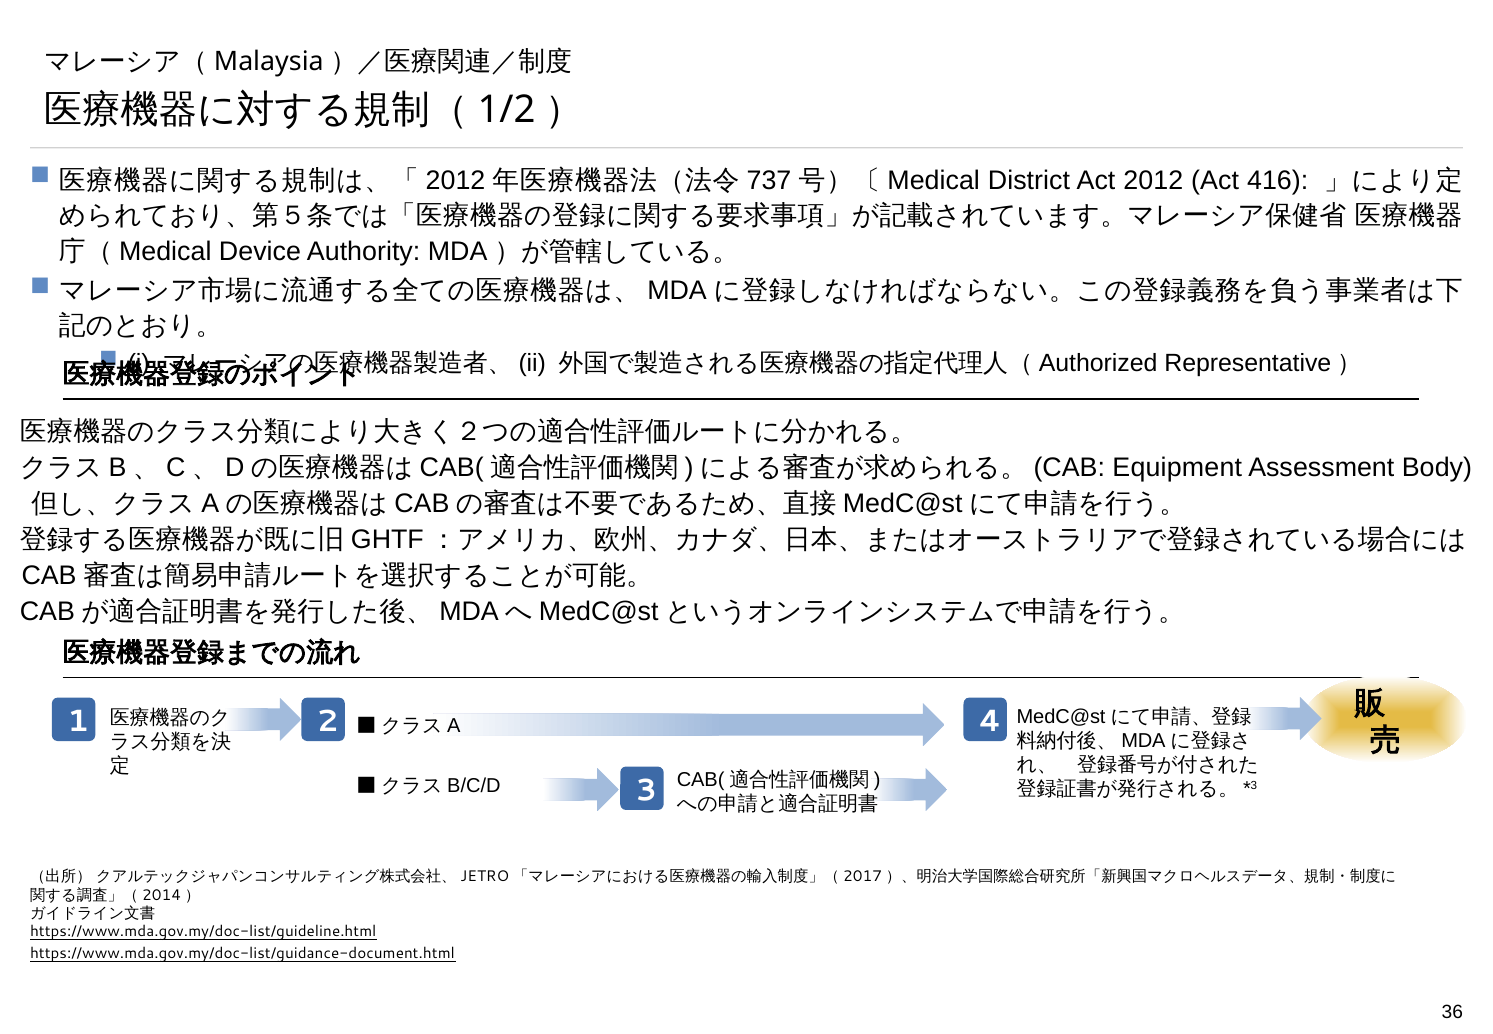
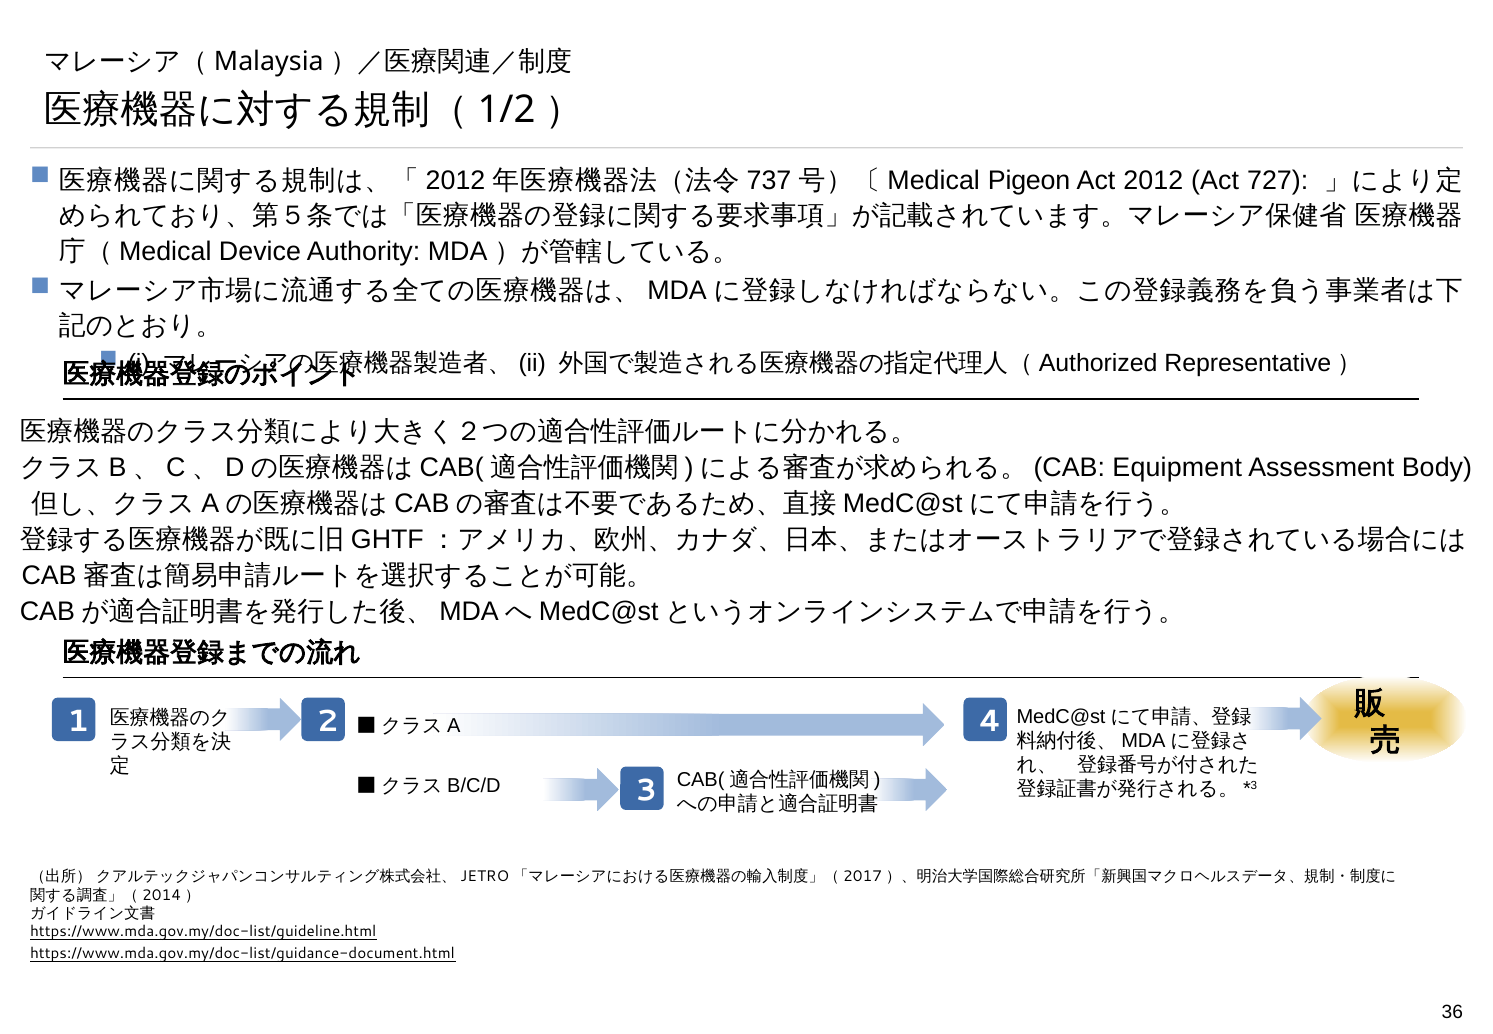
District: District -> Pigeon (1029, 180)
416: 416 -> 727 (1278, 180)
